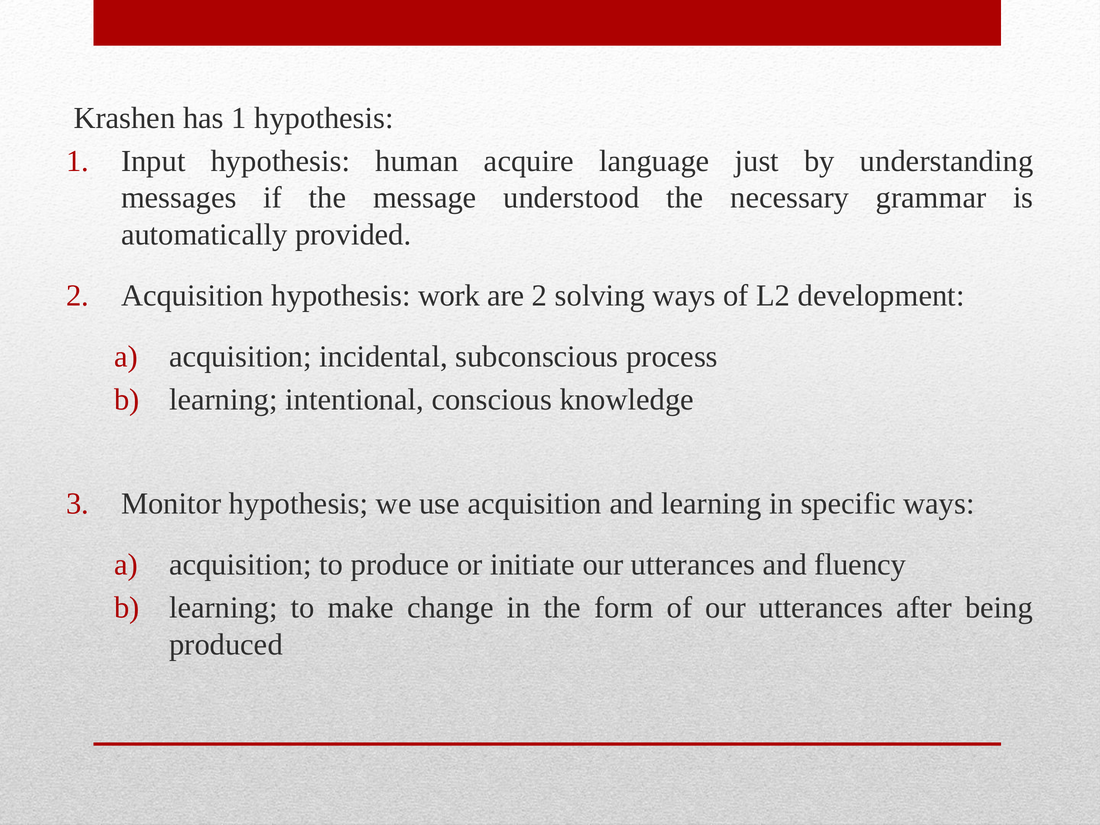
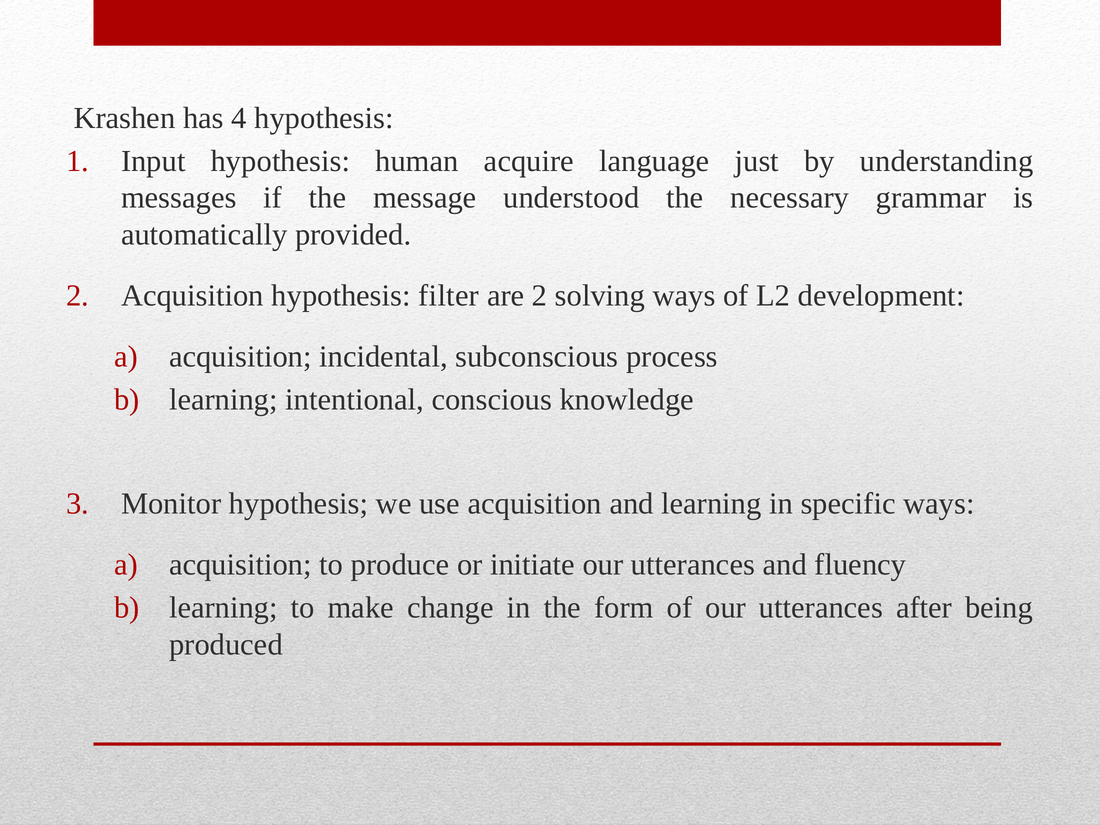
has 1: 1 -> 4 (239, 118)
work: work -> filter (449, 296)
